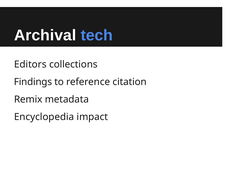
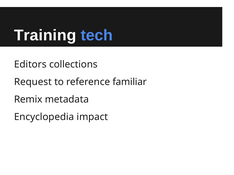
Archival: Archival -> Training (45, 35)
Findings: Findings -> Request (33, 82)
citation: citation -> familiar (130, 82)
